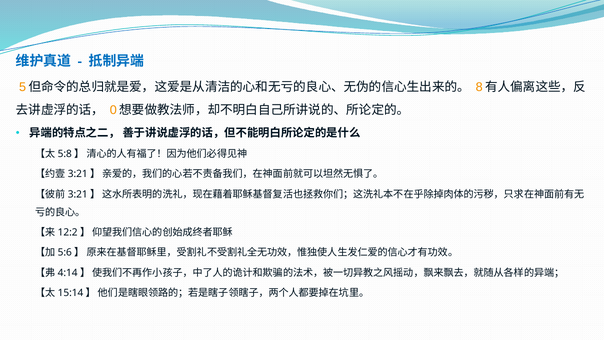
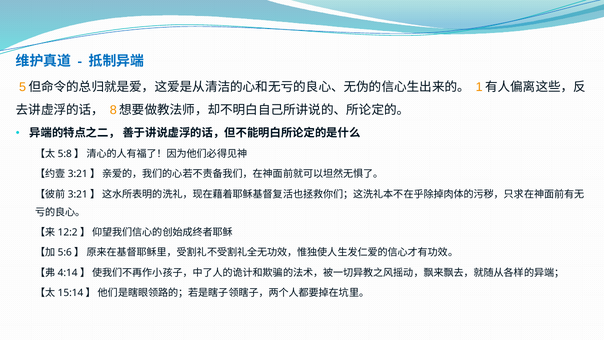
8: 8 -> 1 (479, 87)
0: 0 -> 8 (113, 110)
